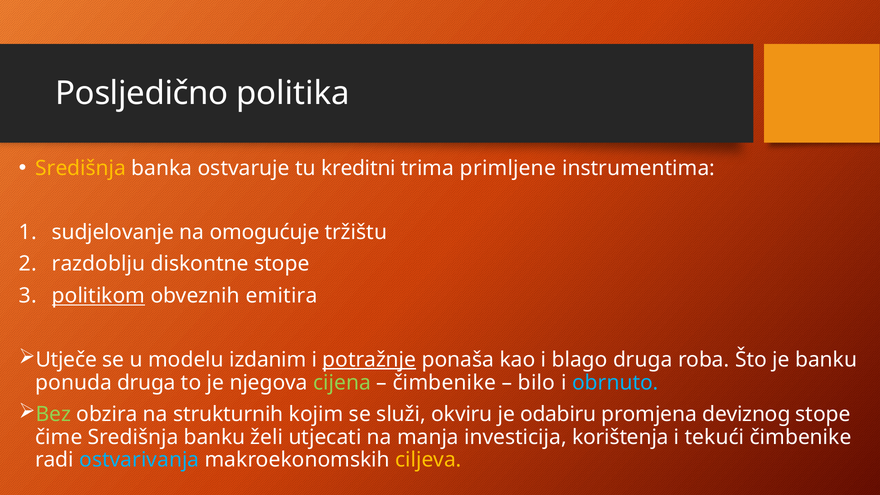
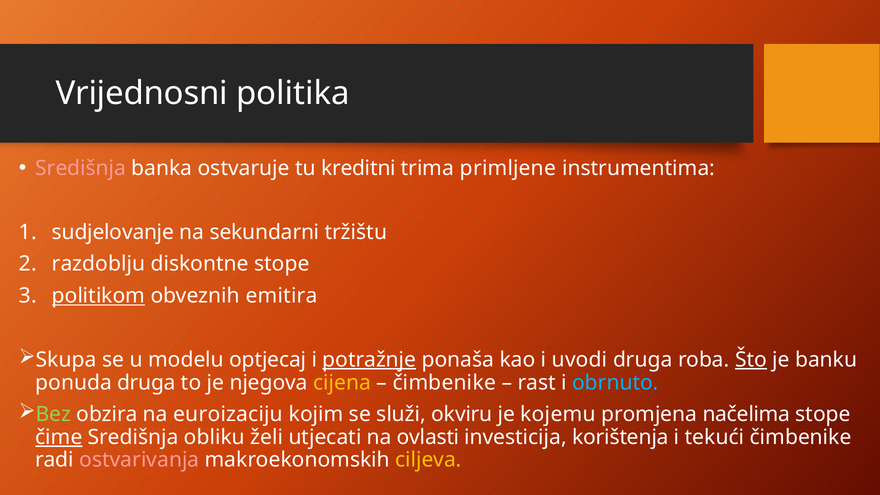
Posljedično: Posljedično -> Vrijednosni (142, 93)
Središnja colour: yellow -> pink (81, 168)
omogućuje: omogućuje -> sekundarni (265, 232)
Utječe: Utječe -> Skupa (66, 360)
izdanim: izdanim -> optjecaj (268, 360)
blago: blago -> uvodi (580, 360)
Što underline: none -> present (751, 360)
cijena colour: light green -> yellow (342, 383)
bilo: bilo -> rast (537, 383)
strukturnih: strukturnih -> euroizaciju (228, 415)
odabiru: odabiru -> kojemu (558, 415)
deviznog: deviznog -> načelima (746, 415)
čime underline: none -> present (59, 437)
Središnja banku: banku -> obliku (214, 437)
manja: manja -> ovlasti (428, 437)
ostvarivanja colour: light blue -> pink (139, 460)
